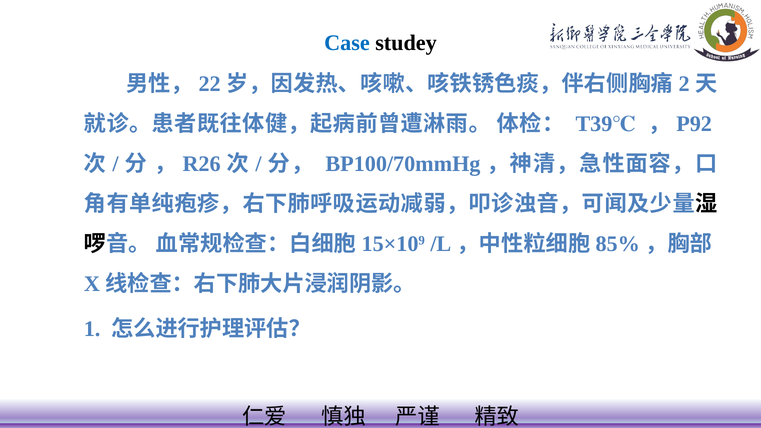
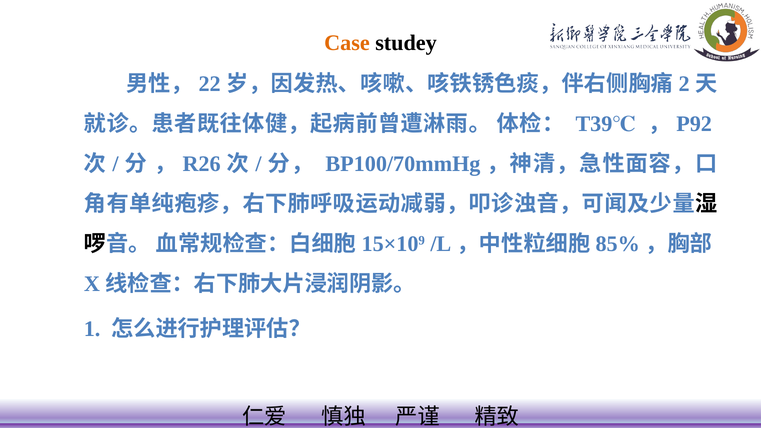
Case colour: blue -> orange (347, 43)
